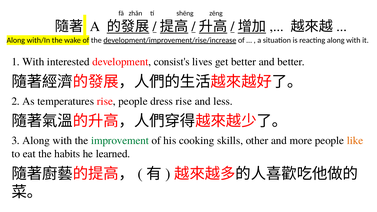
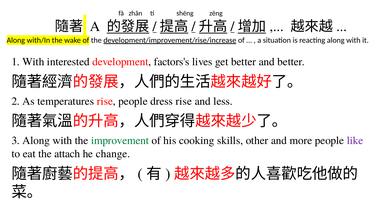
consist's: consist's -> factors's (172, 62)
like colour: orange -> purple (355, 141)
habits: habits -> attach (67, 154)
learned: learned -> change (113, 154)
